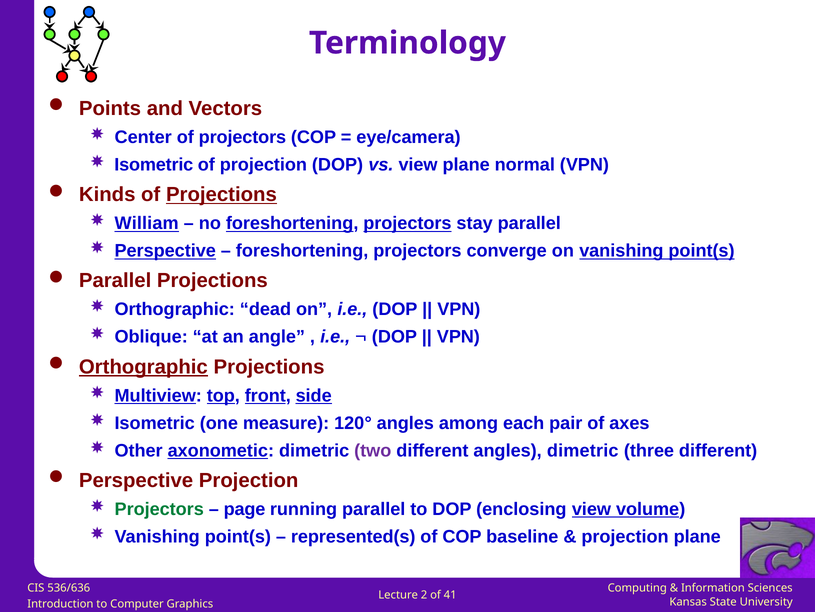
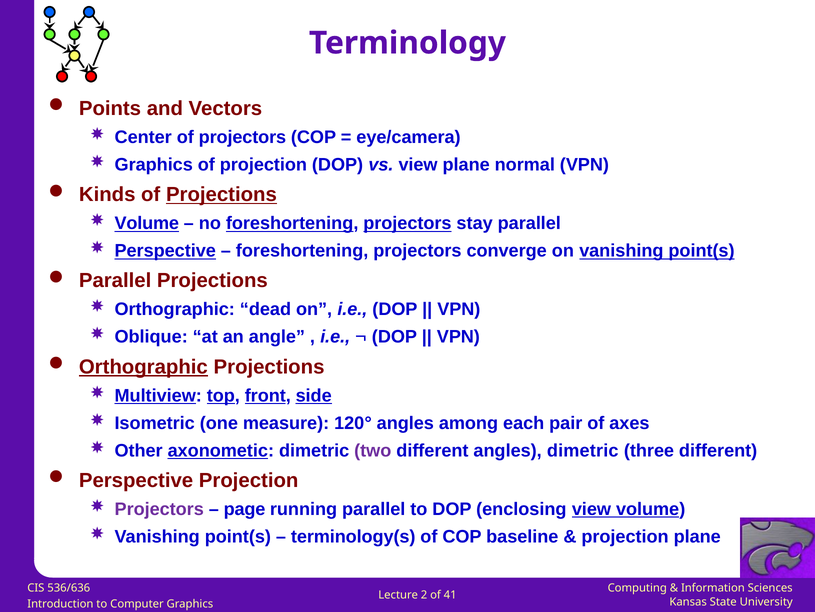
Isometric: Isometric -> Graphics (154, 165)
William: William -> Volume (147, 223)
Projectors colour: green -> purple (159, 509)
represented(s: represented(s -> terminology(s (353, 536)
